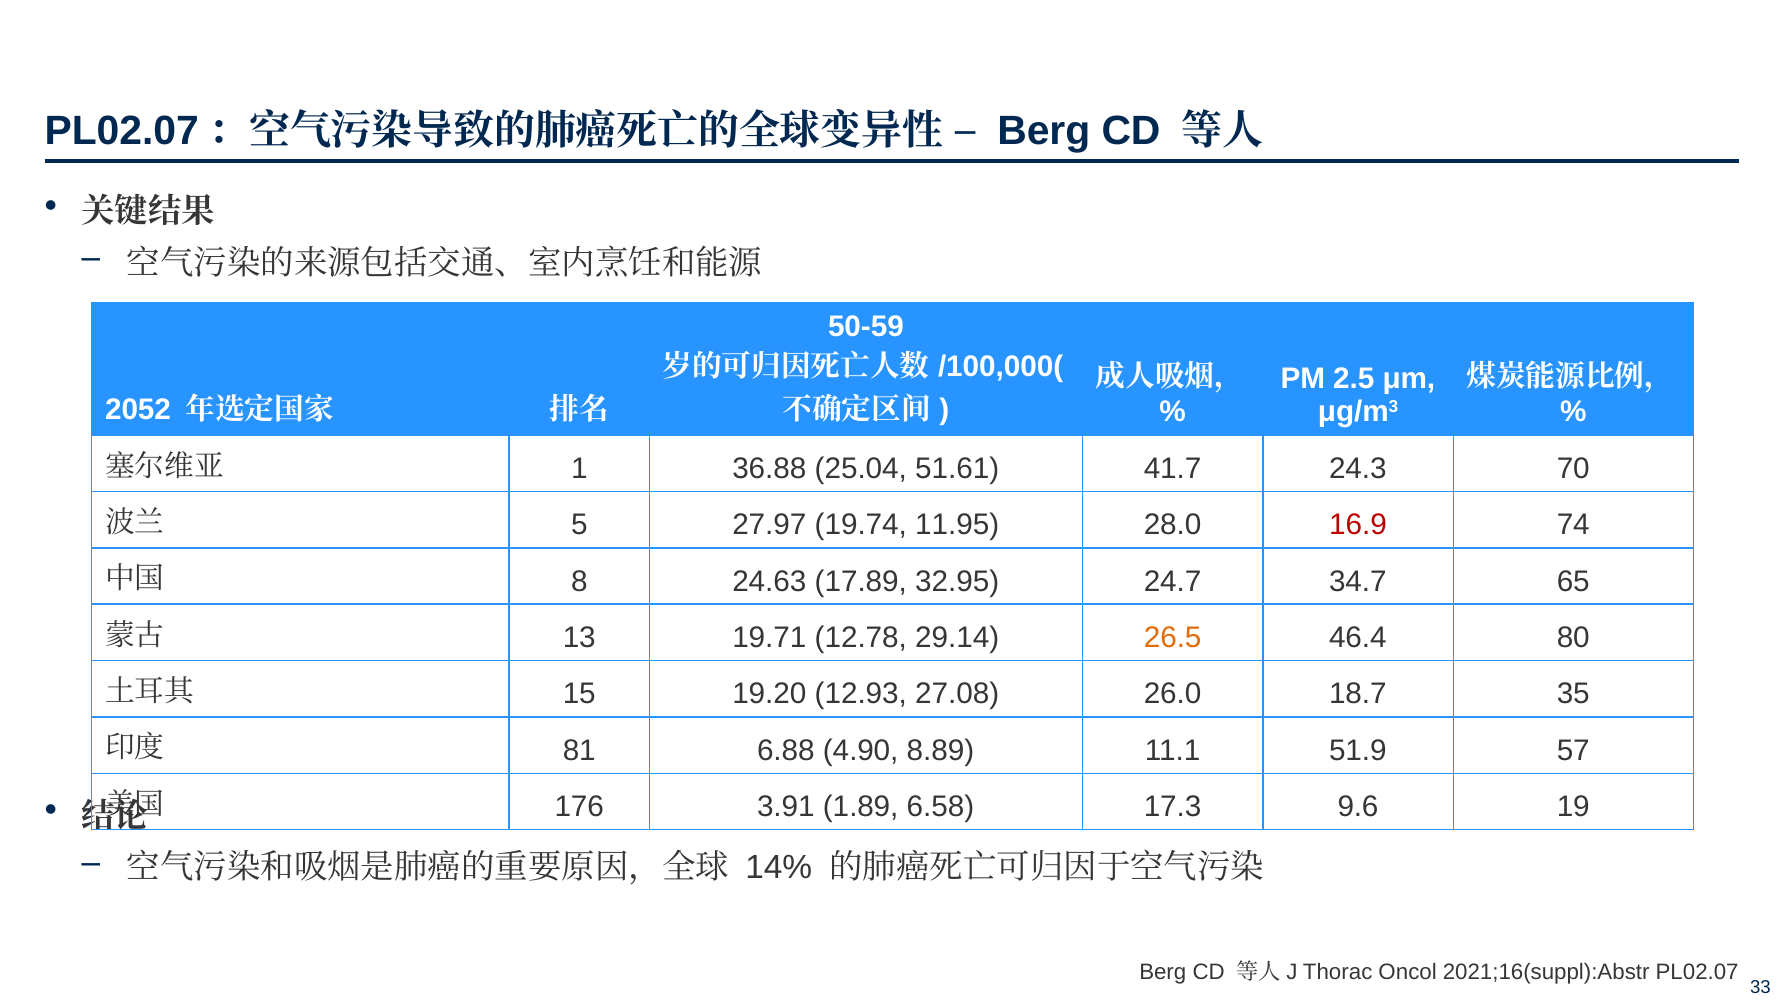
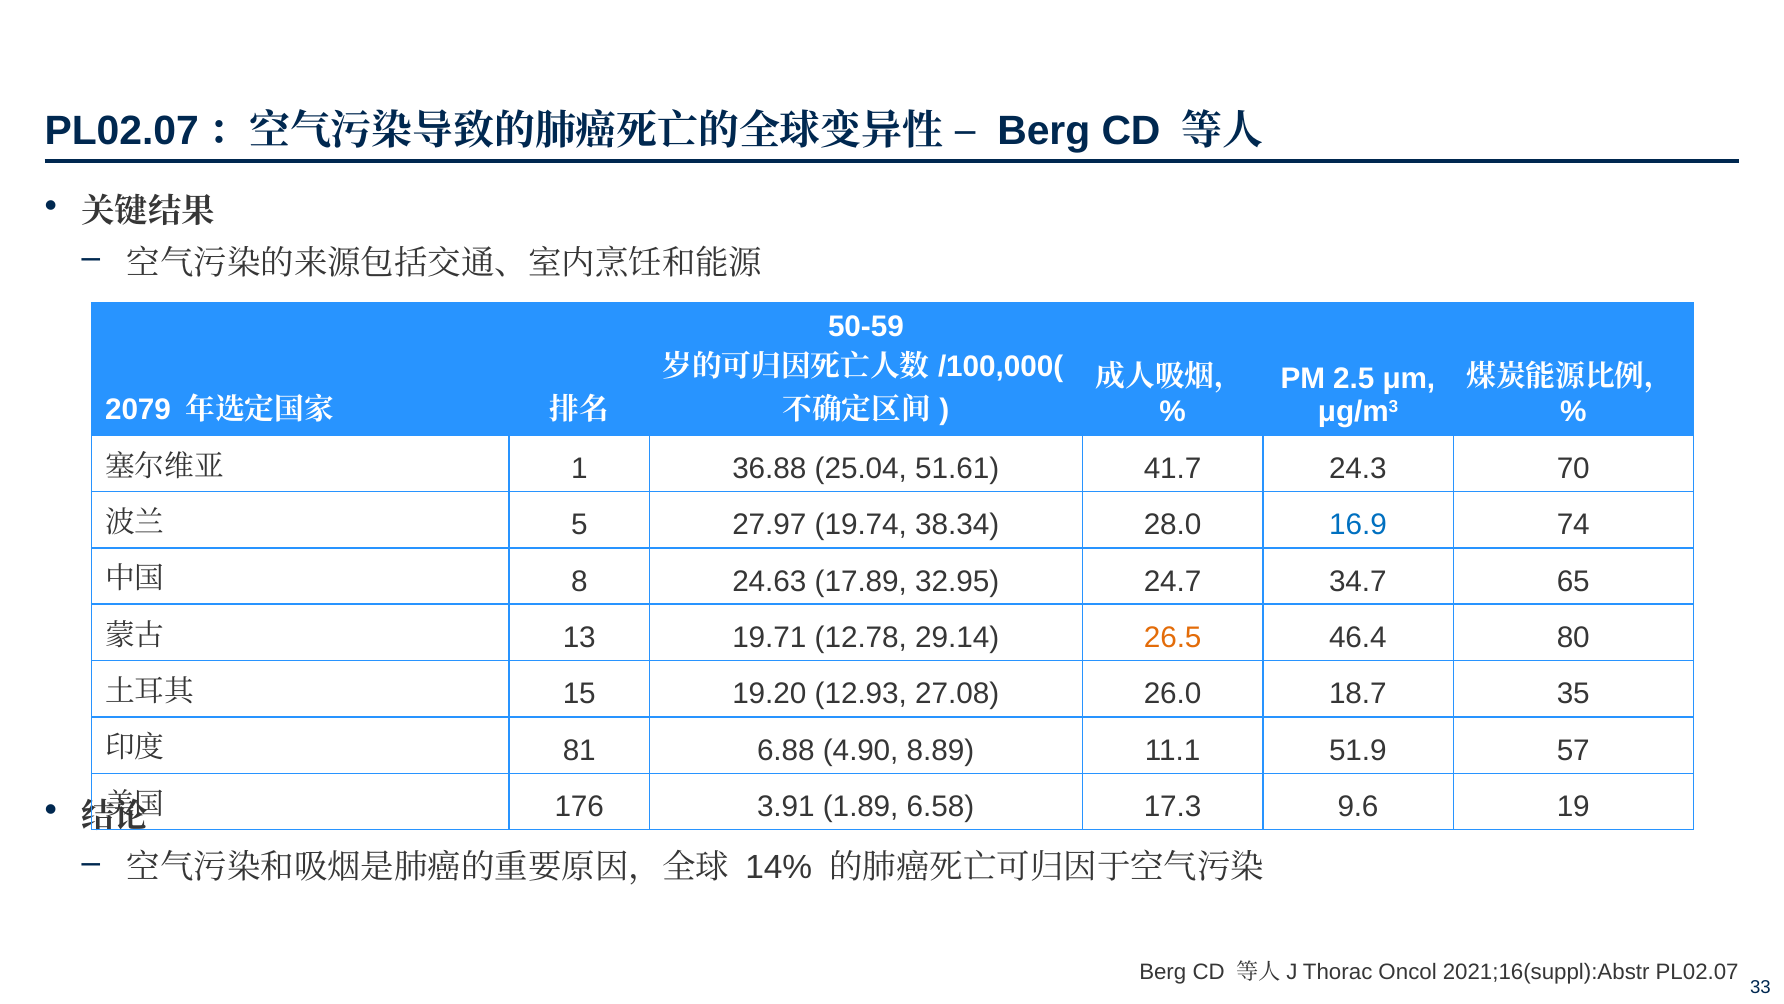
2052: 2052 -> 2079 (138, 410)
11.95: 11.95 -> 38.34 (957, 525)
16.9 colour: red -> blue (1358, 525)
